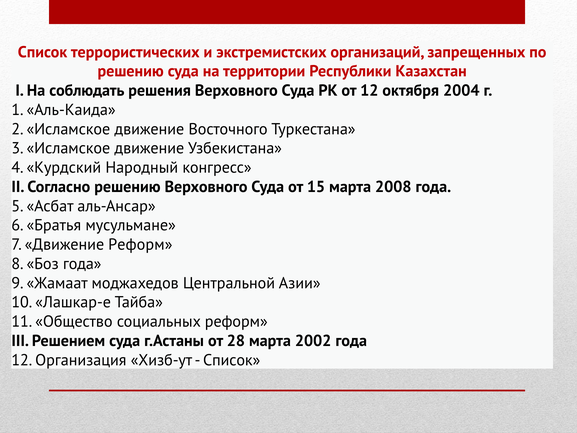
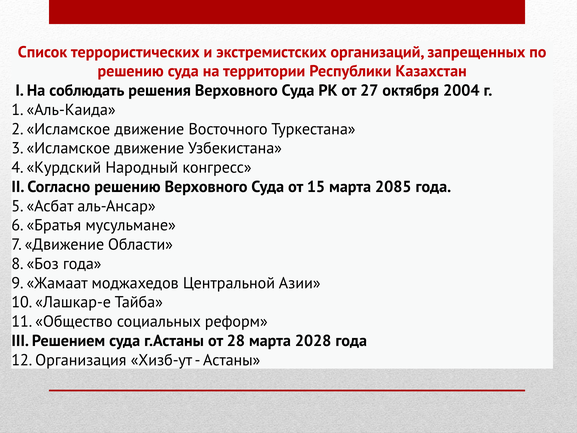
от 12: 12 -> 27 (369, 91)
2008: 2008 -> 2085 (393, 187)
Движение Реформ: Реформ -> Области (140, 244)
2002: 2002 -> 2028 (313, 341)
Список: Список -> Астаны (232, 360)
